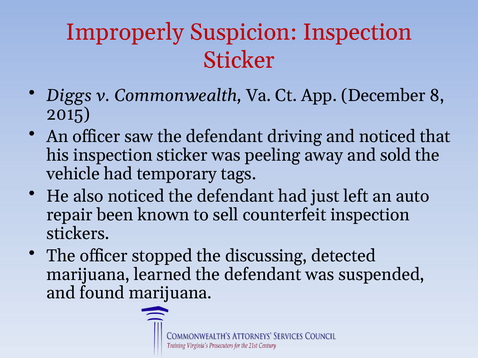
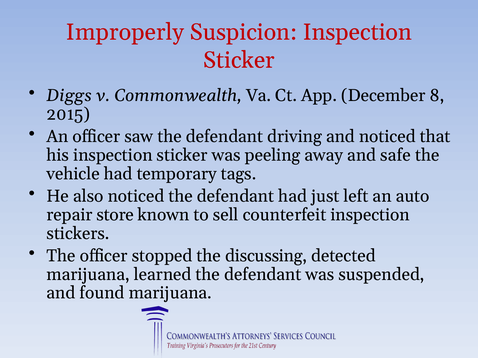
sold: sold -> safe (396, 155)
been: been -> store (115, 215)
